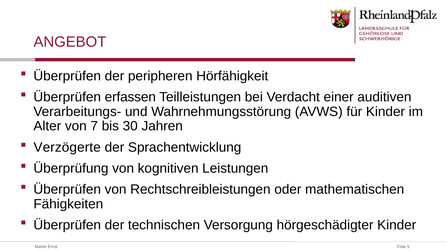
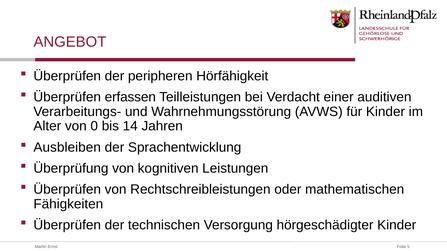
7: 7 -> 0 (94, 126)
30: 30 -> 14 (130, 126)
Verzögerte: Verzögerte -> Ausbleiben (67, 148)
